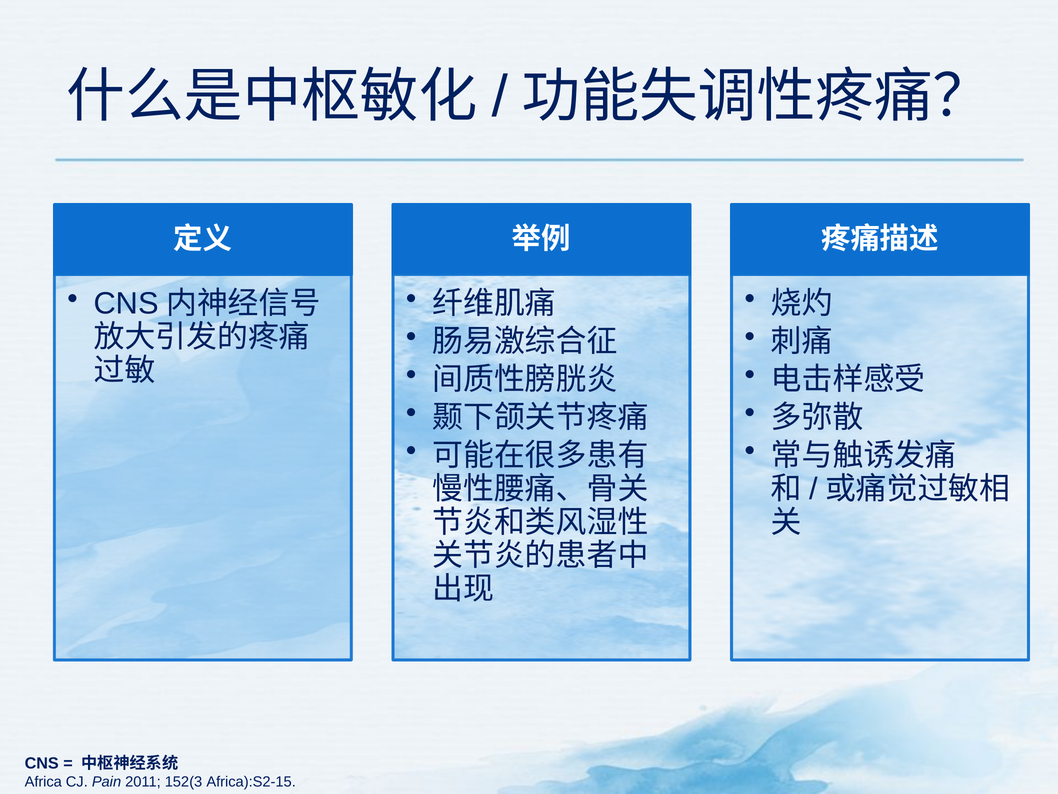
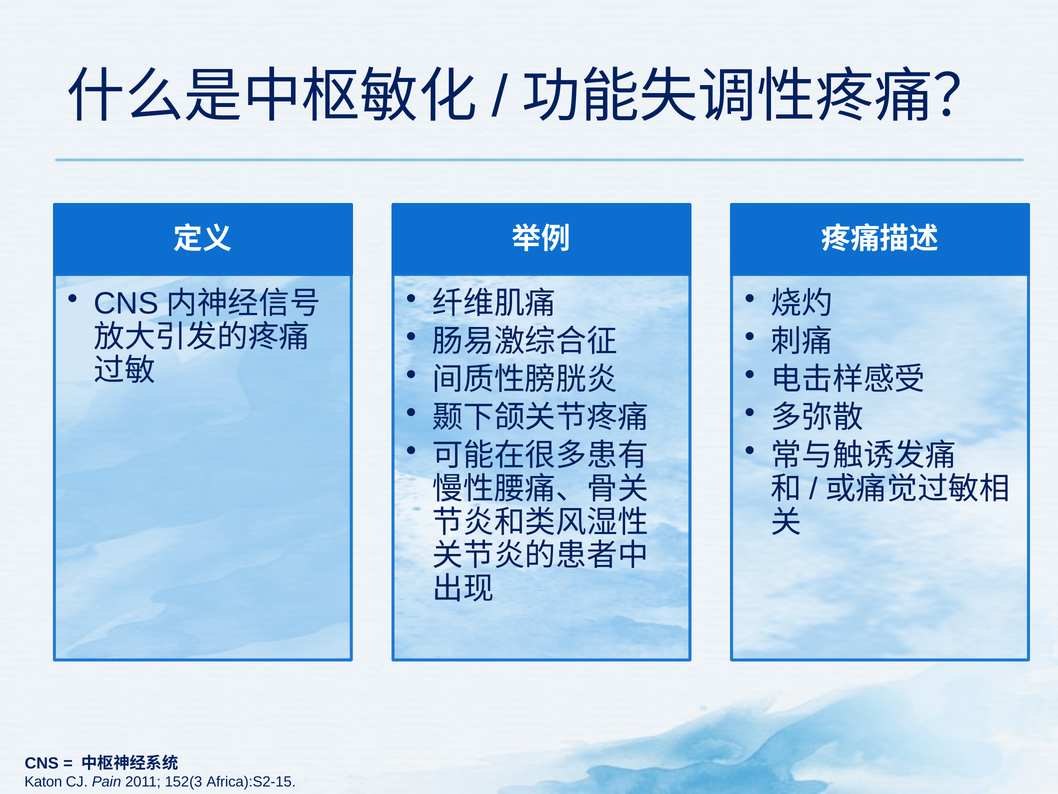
Africa: Africa -> Katon (43, 781)
